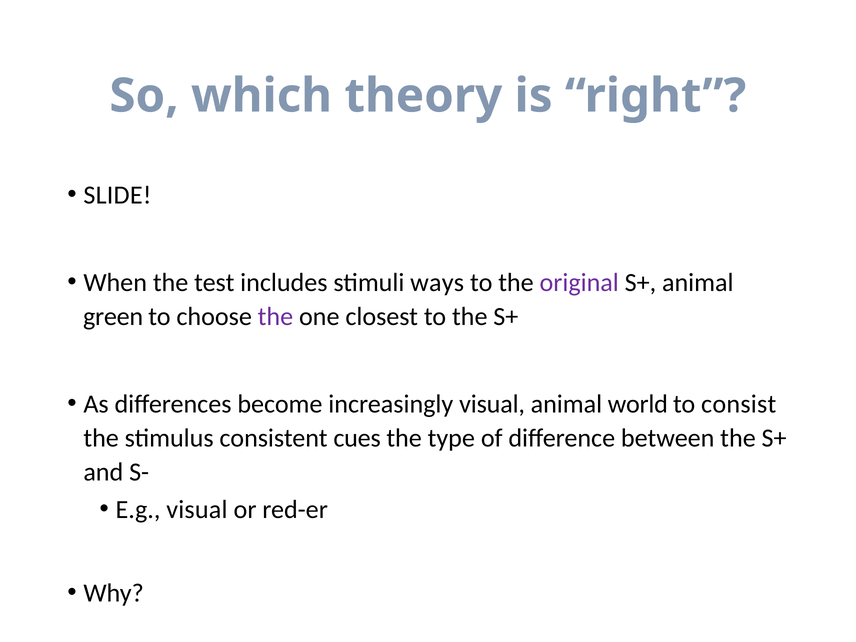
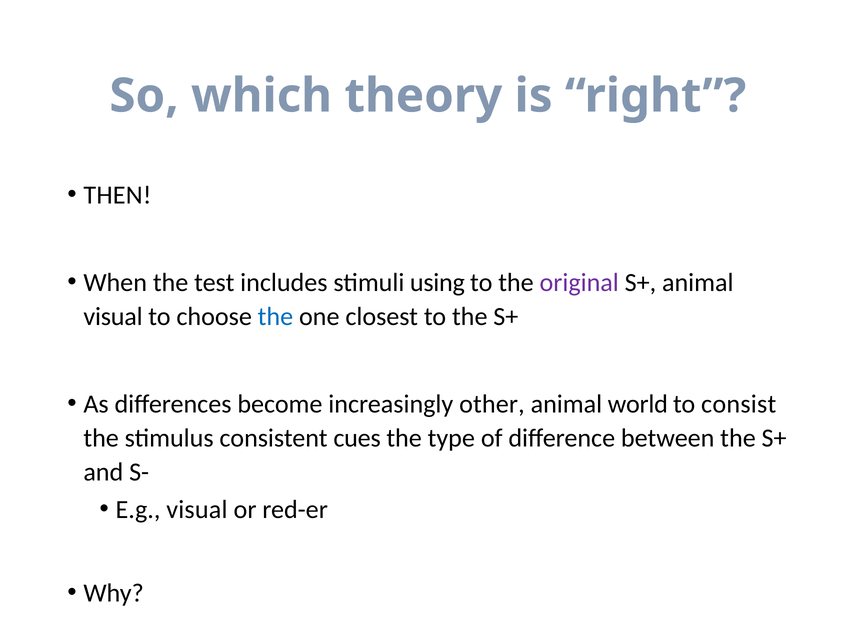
SLIDE: SLIDE -> THEN (117, 195)
ways: ways -> using (437, 283)
green: green -> visual (113, 317)
the colour: purple -> blue (275, 317)
increasingly visual: visual -> other (492, 404)
